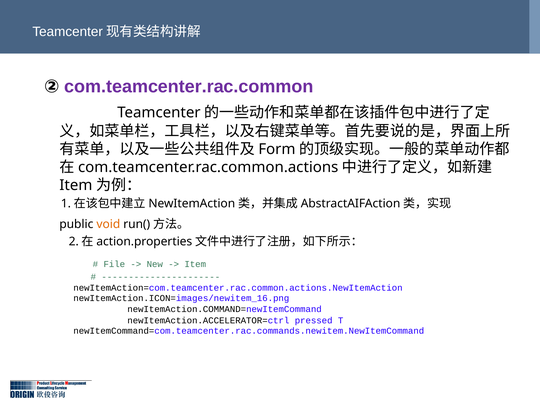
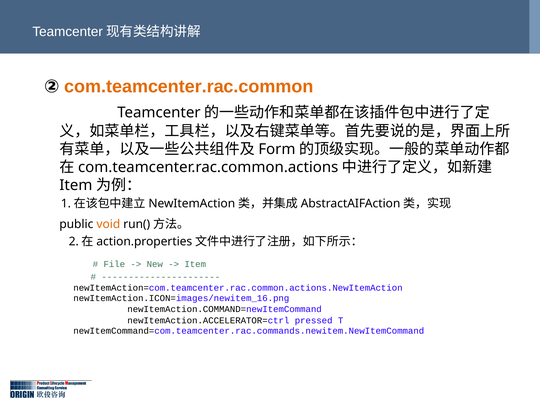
com.teamcenter.rac.common colour: purple -> orange (189, 86)
